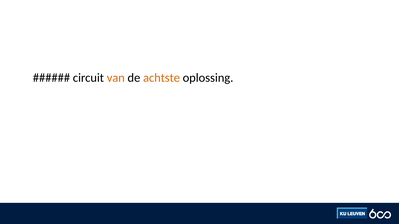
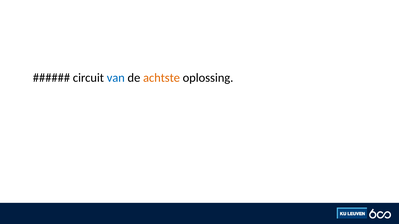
van colour: orange -> blue (116, 78)
